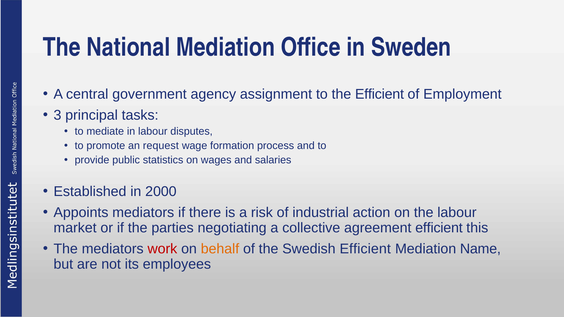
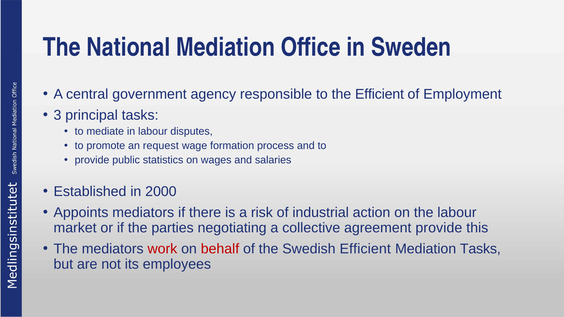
assignment: assignment -> responsible (276, 94)
agreement efficient: efficient -> provide (439, 228)
behalf colour: orange -> red (220, 249)
Mediation Name: Name -> Tasks (480, 249)
